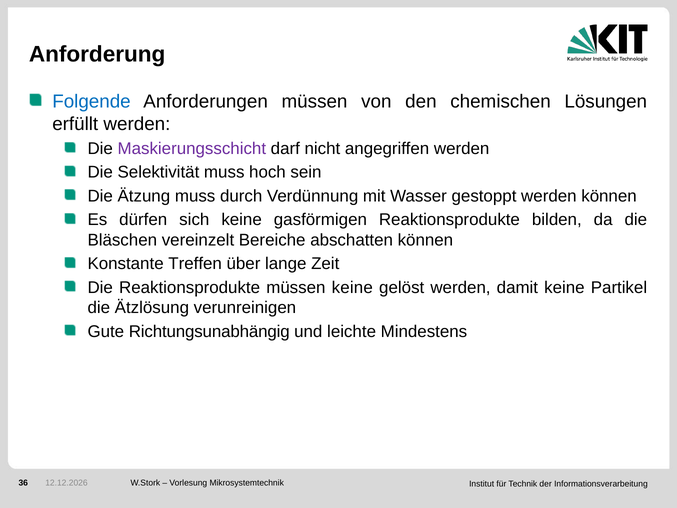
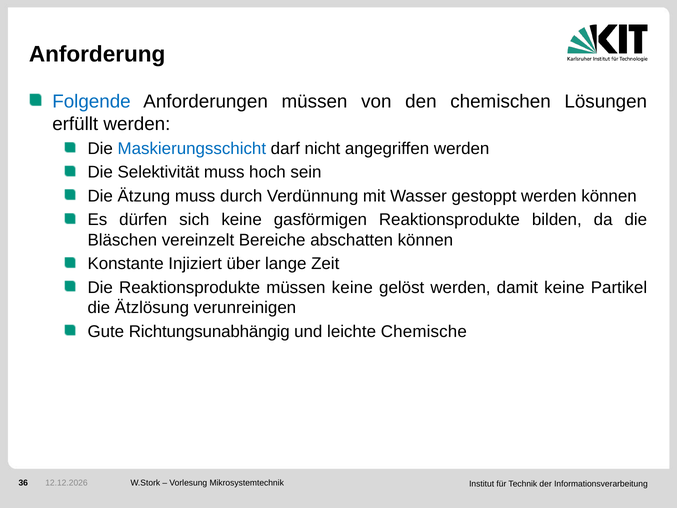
Maskierungsschicht colour: purple -> blue (192, 149)
Treffen: Treffen -> Injiziert (195, 264)
Mindestens: Mindestens -> Chemische (424, 331)
